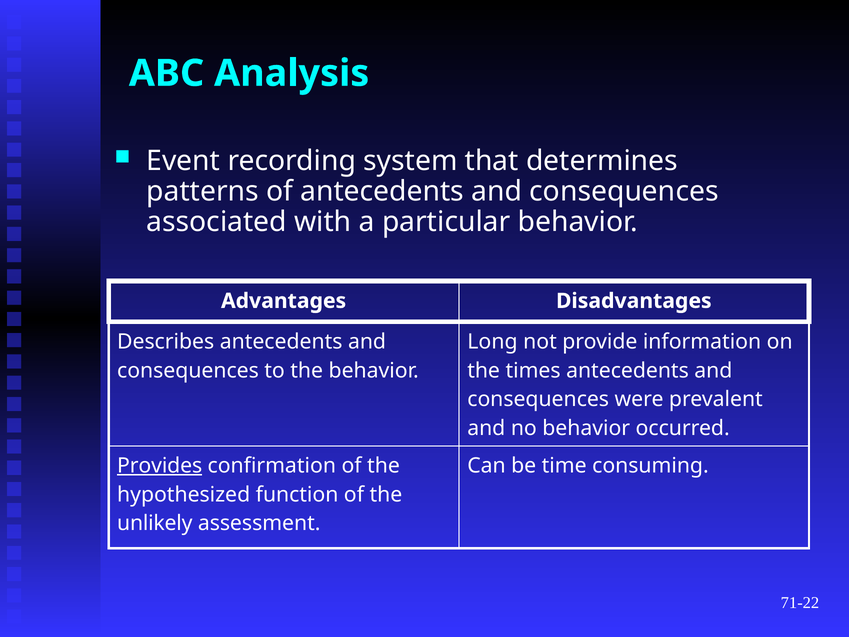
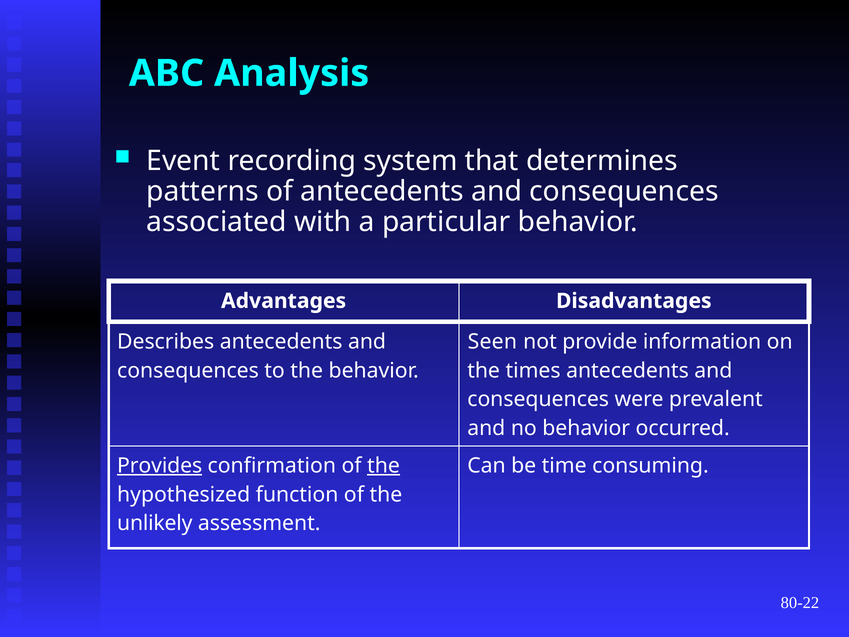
Long: Long -> Seen (492, 341)
the underline: none -> present (383, 466)
71-22: 71-22 -> 80-22 (800, 603)
